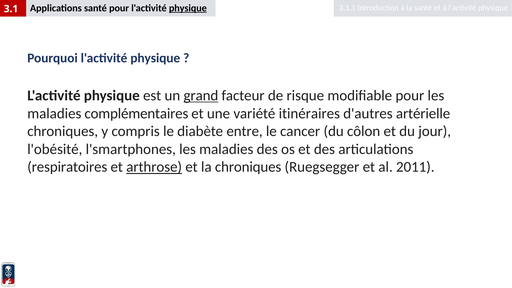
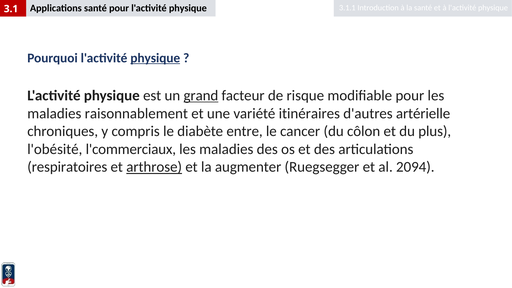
physique underline: present -> none (188, 8)
physique underline: none -> present (155, 58)
complémentaires: complémentaires -> raisonnablement (136, 113)
jour: jour -> plus (435, 131)
l'smartphones: l'smartphones -> l'commerciaux (131, 149)
la chroniques: chroniques -> augmenter (248, 167)
2011: 2011 -> 2094 (415, 167)
